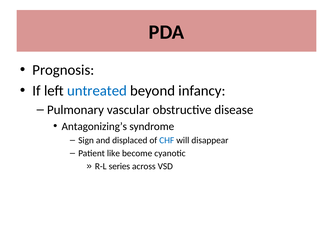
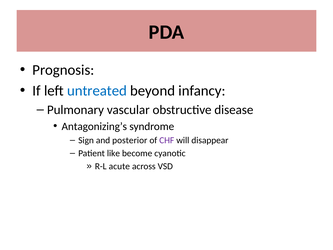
displaced: displaced -> posterior (130, 140)
CHF colour: blue -> purple (167, 140)
series: series -> acute (119, 166)
